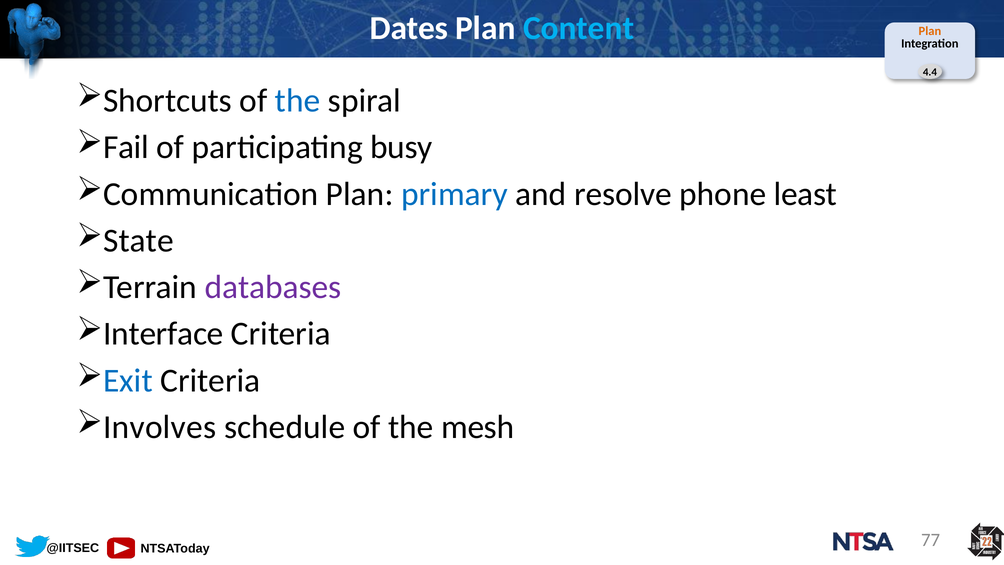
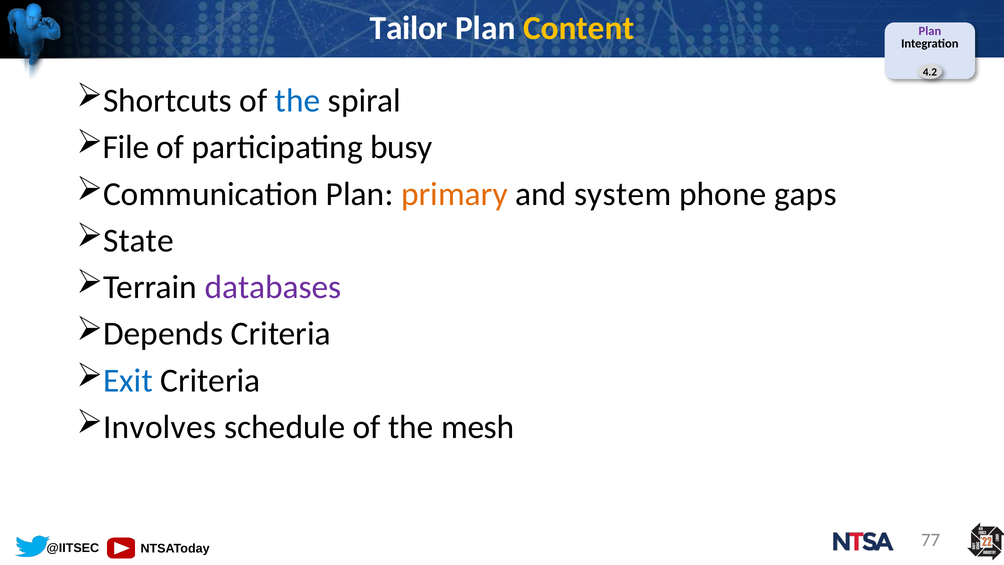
Dates: Dates -> Tailor (409, 28)
Content colour: light blue -> yellow (579, 28)
Plan colour: orange -> purple (930, 31)
4.4: 4.4 -> 4.2 (930, 72)
Fail: Fail -> File (126, 147)
primary colour: blue -> orange (454, 194)
resolve: resolve -> system (623, 194)
least: least -> gaps (805, 194)
Interface: Interface -> Depends (163, 334)
